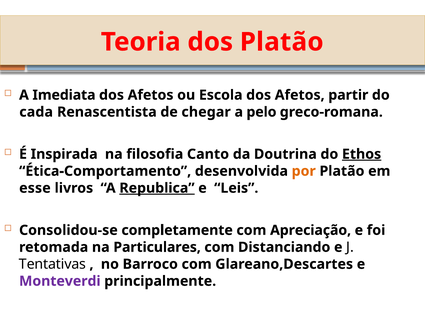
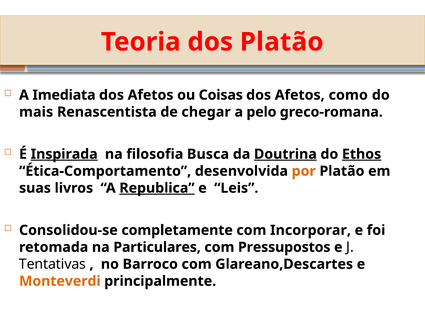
Escola: Escola -> Coisas (221, 95)
partir: partir -> como (348, 95)
cada: cada -> mais (36, 112)
Inspirada underline: none -> present (64, 155)
Canto: Canto -> Busca (208, 155)
Doutrina underline: none -> present (285, 155)
esse: esse -> suas (35, 189)
Apreciação: Apreciação -> Incorporar (310, 231)
Distanciando: Distanciando -> Pressupostos (284, 248)
Monteverdi colour: purple -> orange (60, 282)
